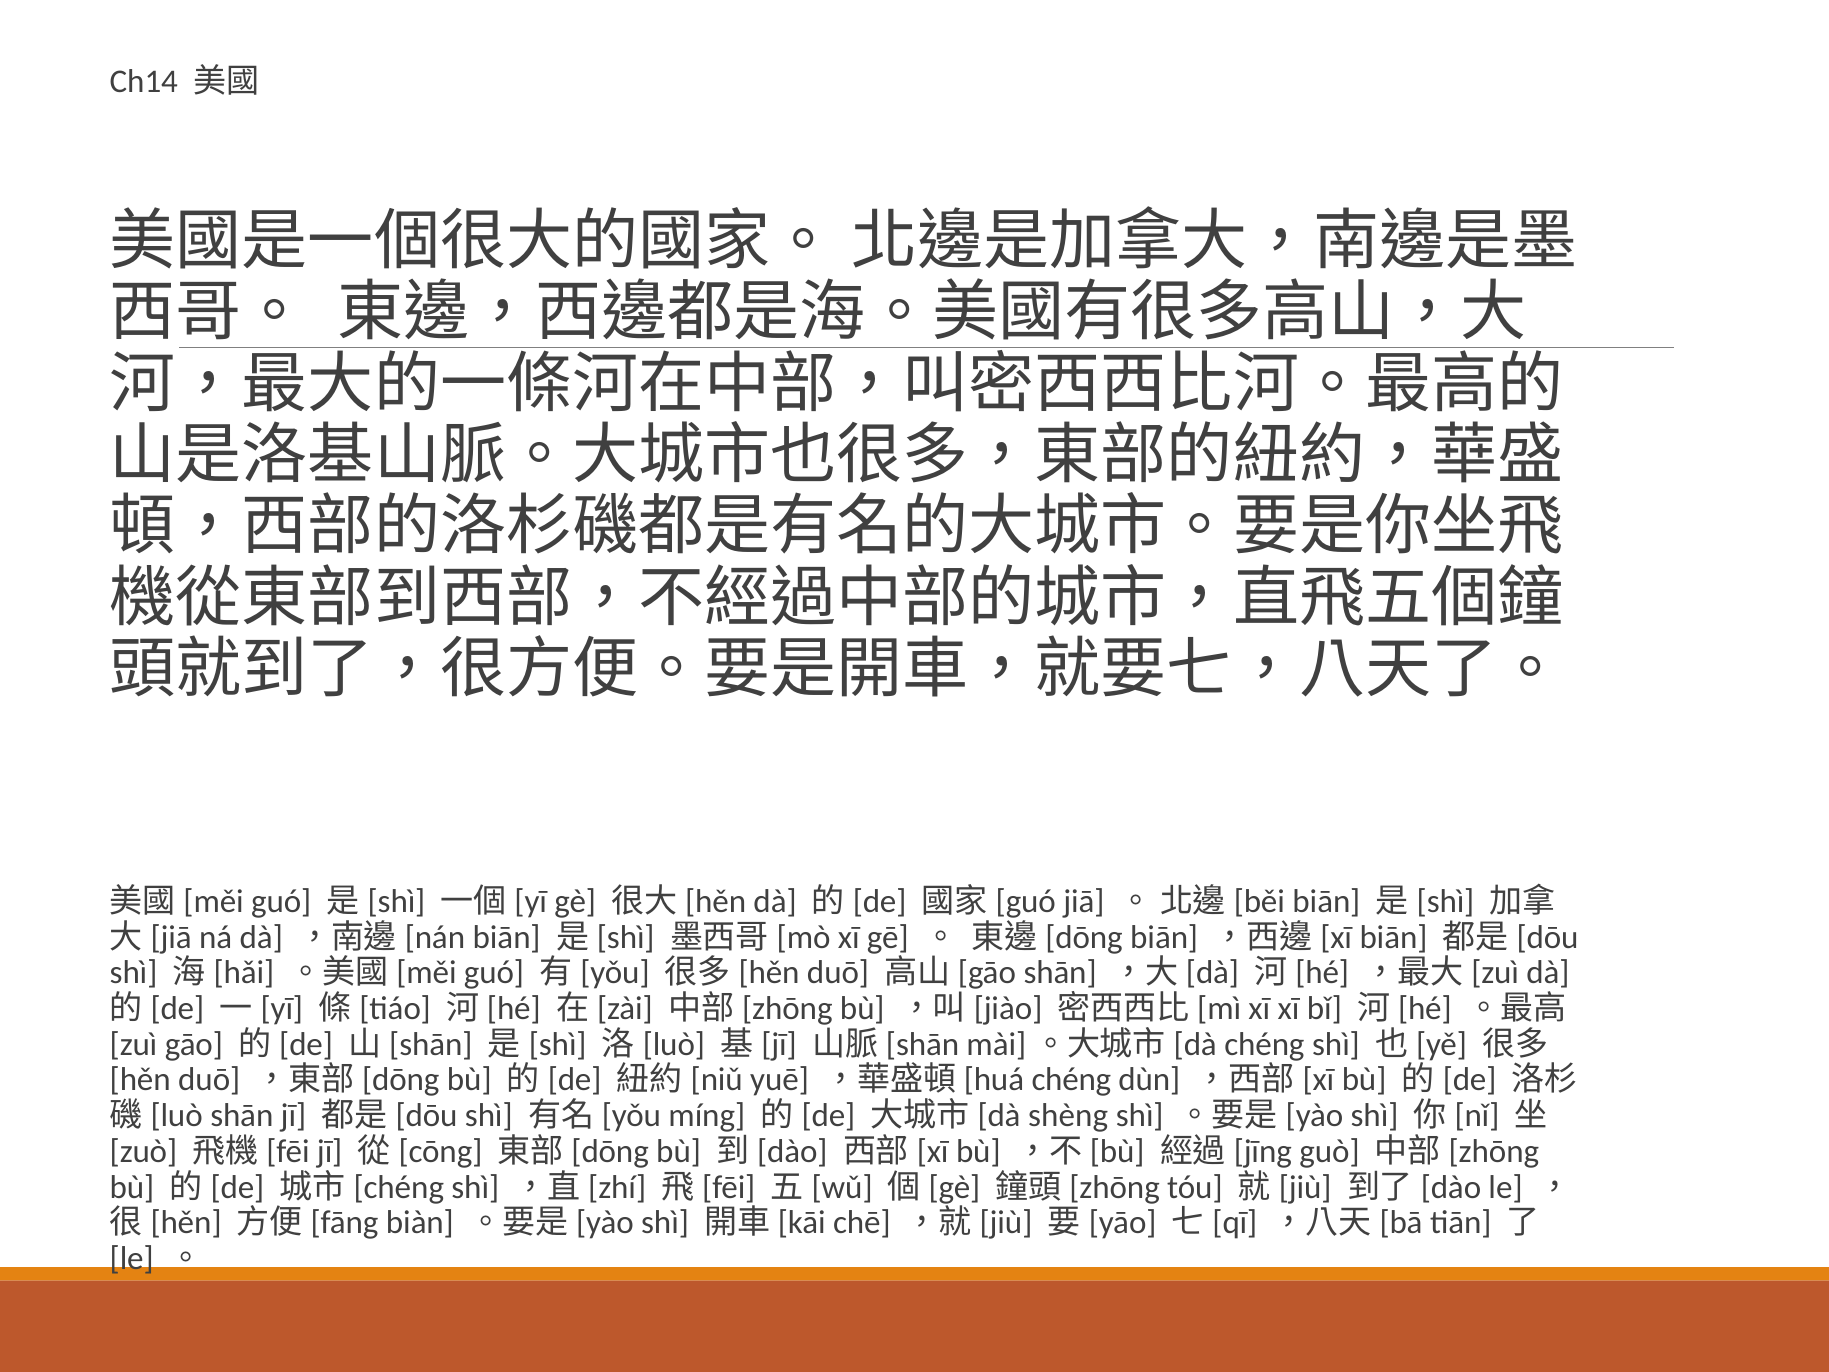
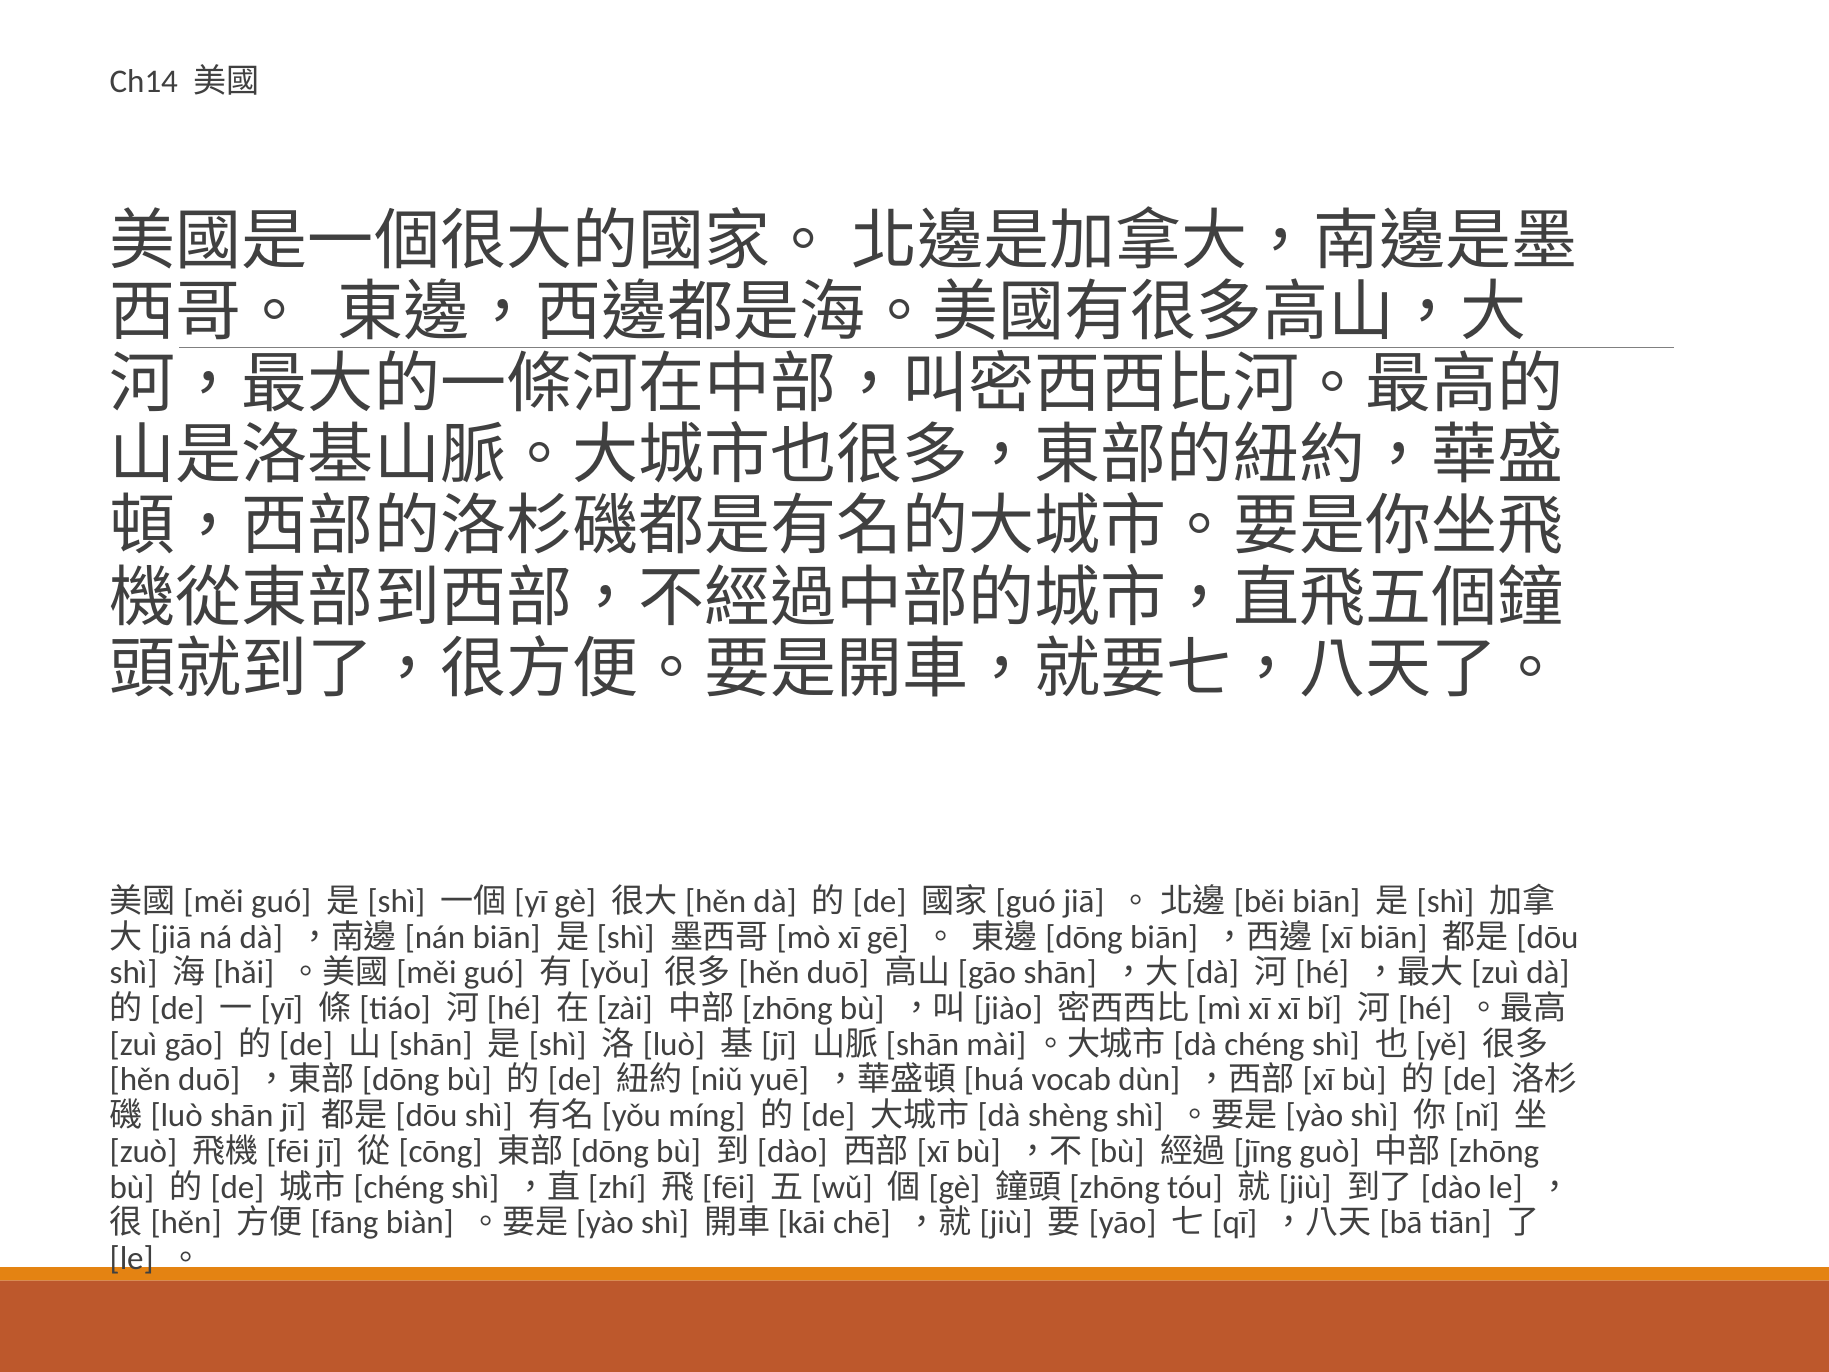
chéng: chéng -> vocab (1071, 1080)
